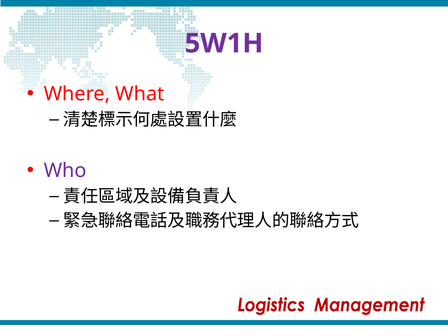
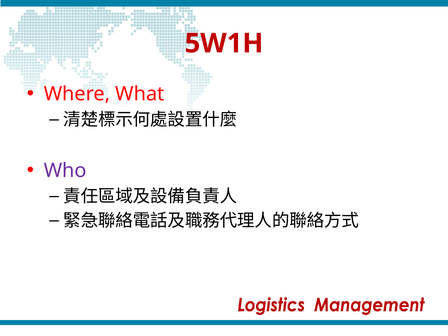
5W1H colour: purple -> red (224, 43)
